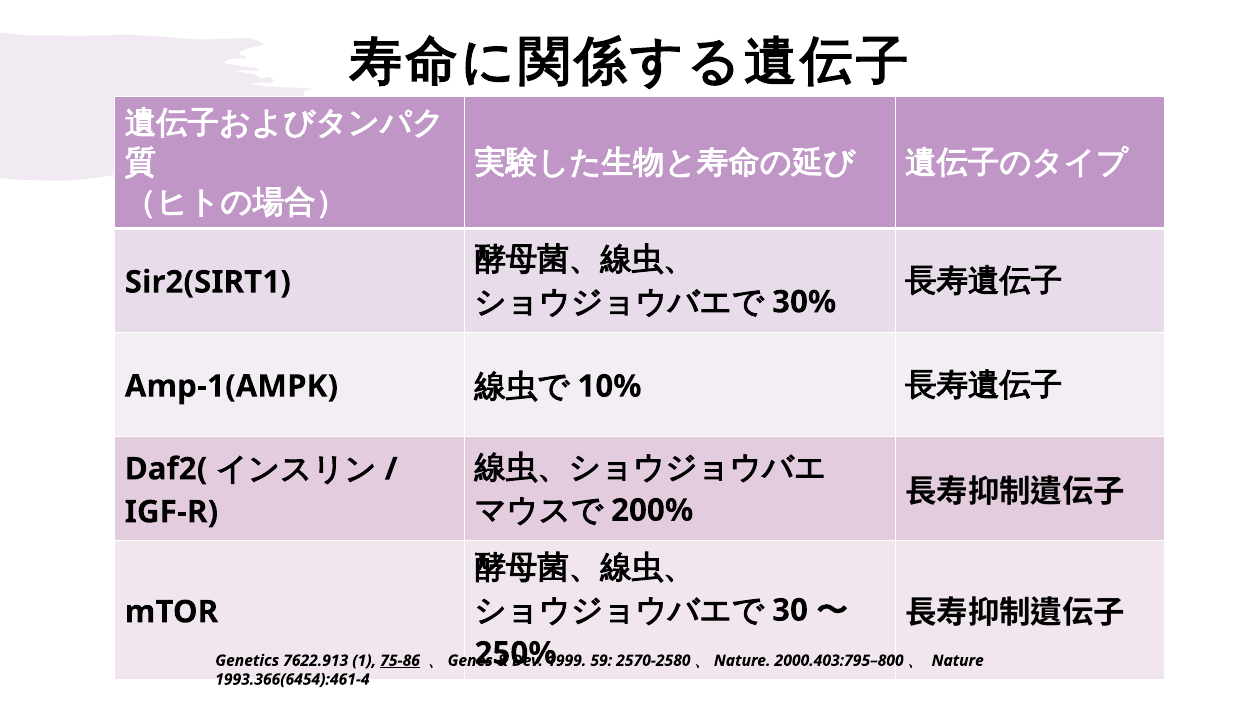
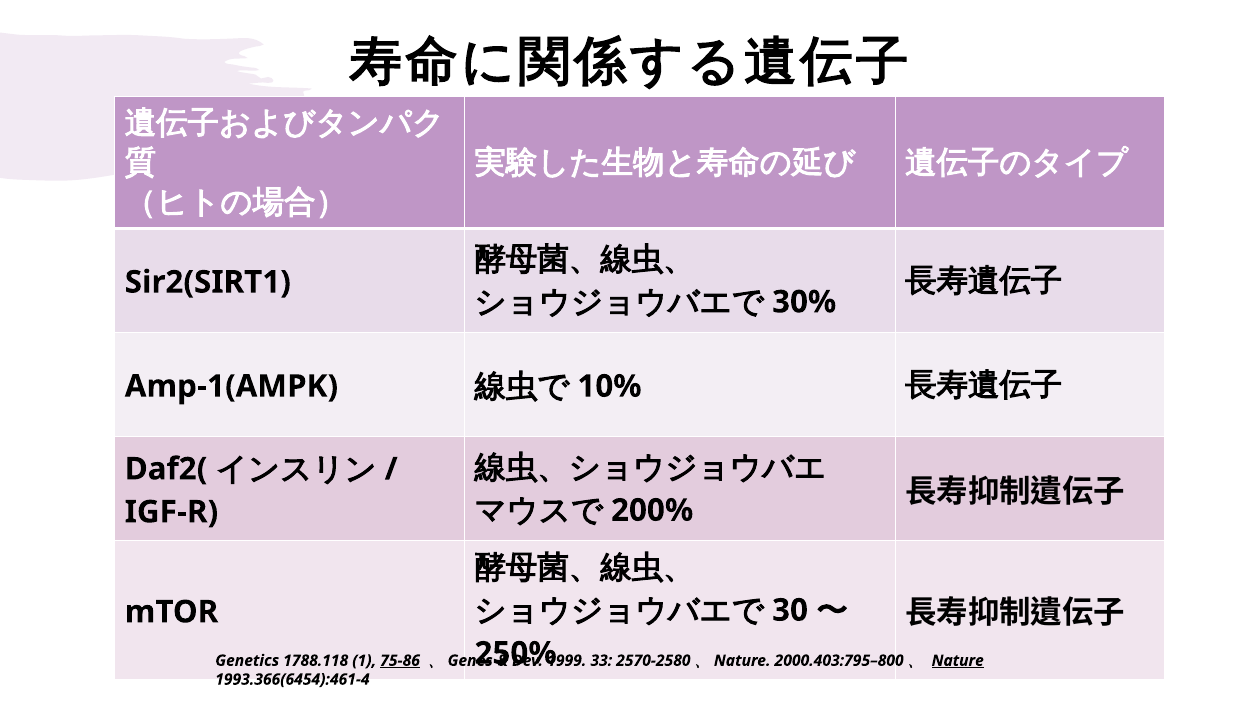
7622.913: 7622.913 -> 1788.118 (316, 660)
59: 59 -> 33 (601, 660)
Nature underline: none -> present (958, 660)
